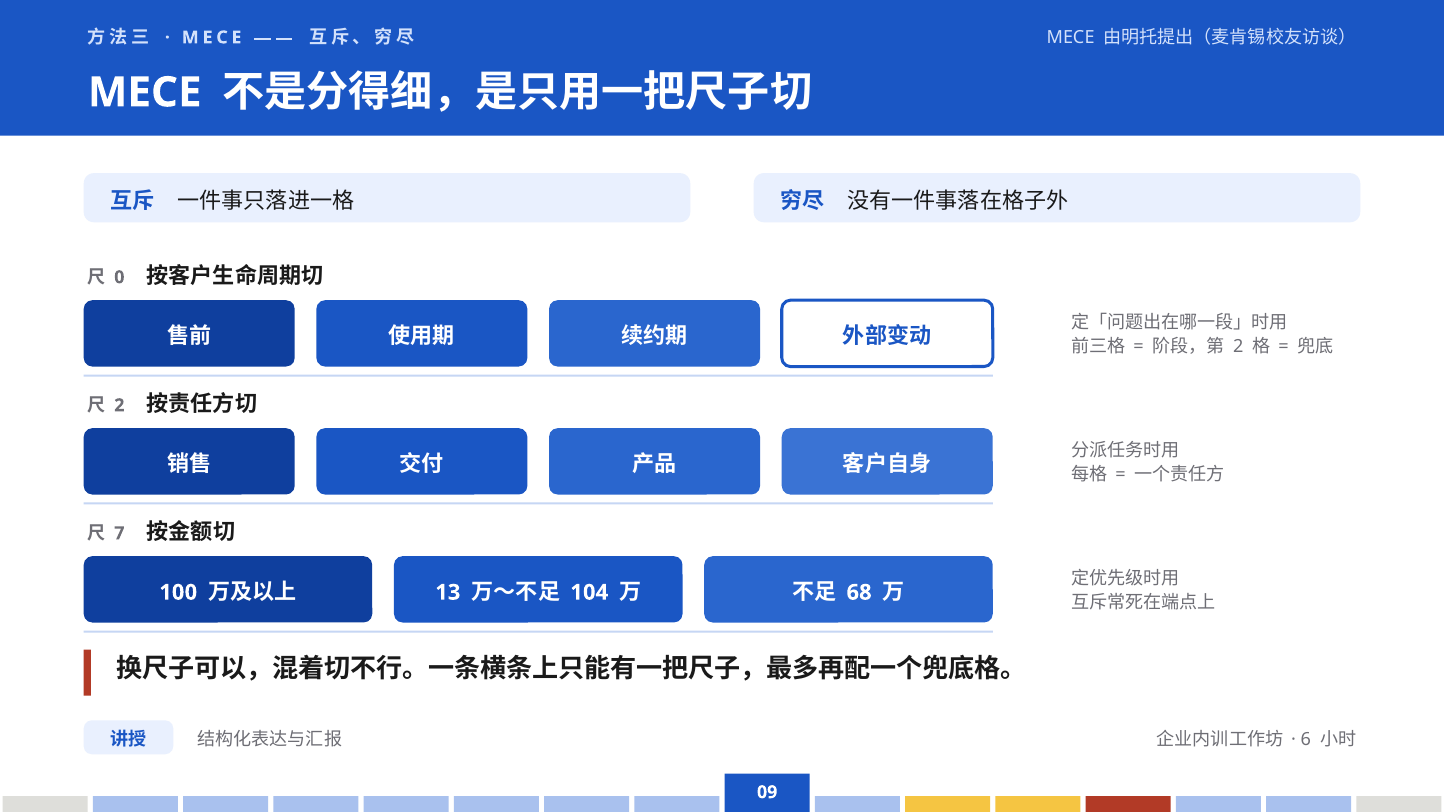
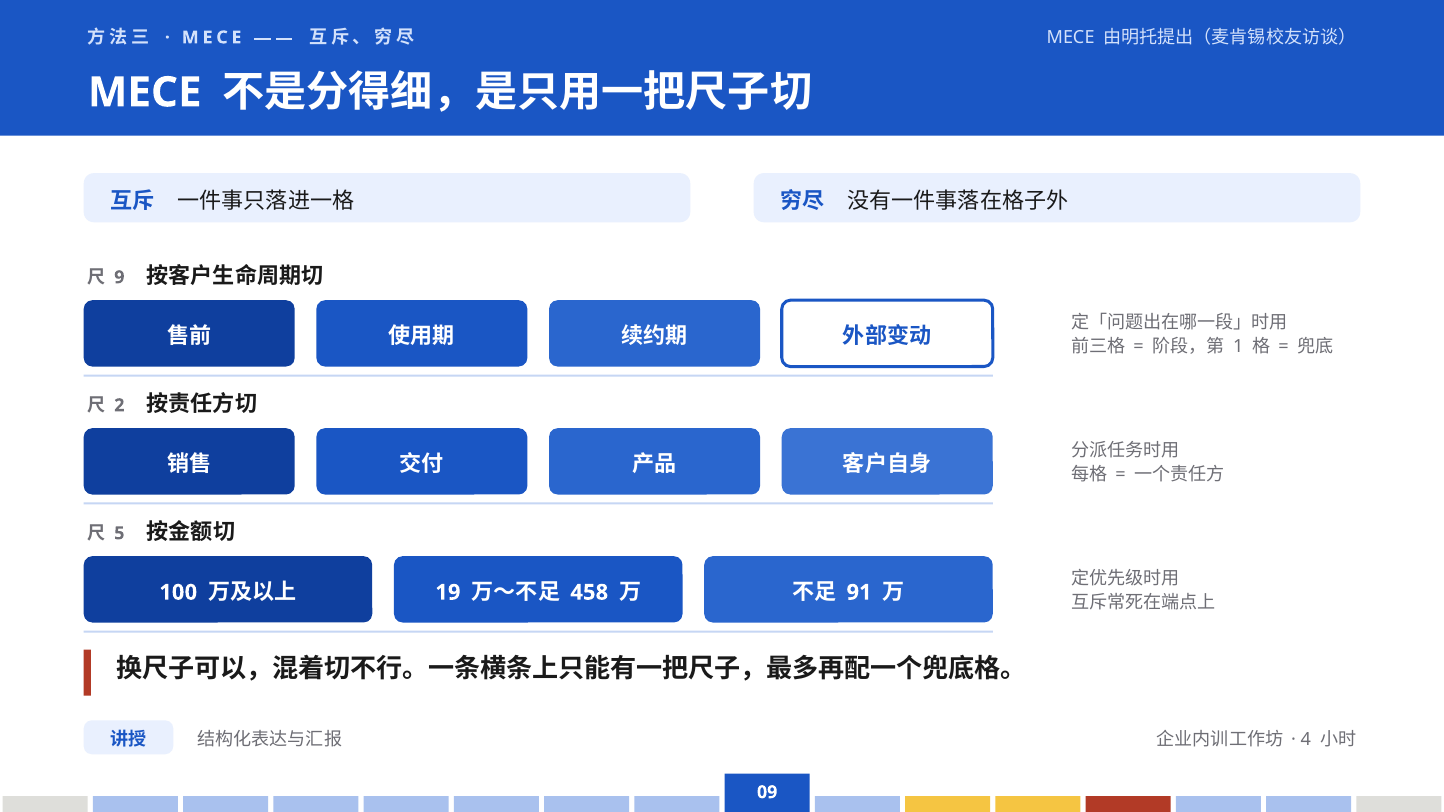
0: 0 -> 9 (119, 277)
2: 2 -> 1 (1238, 347)
7: 7 -> 5 (119, 533)
13: 13 -> 19 (448, 593)
104: 104 -> 458 (589, 593)
68: 68 -> 91 (859, 593)
6: 6 -> 4 (1306, 740)
